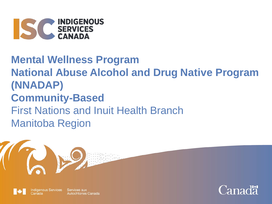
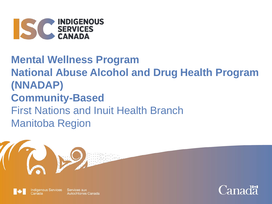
Drug Native: Native -> Health (197, 73)
